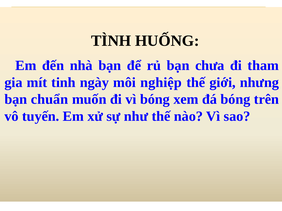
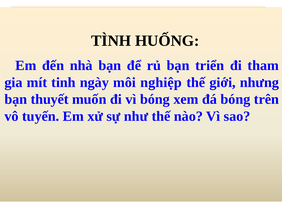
chưa: chưa -> triển (210, 66)
chuẩn: chuẩn -> thuyết (50, 100)
